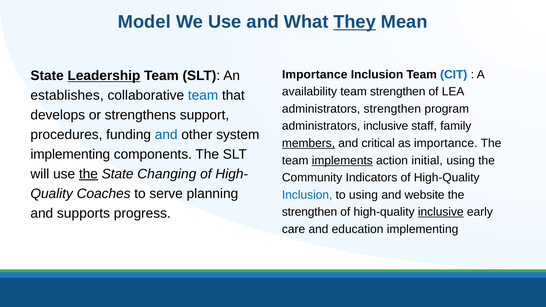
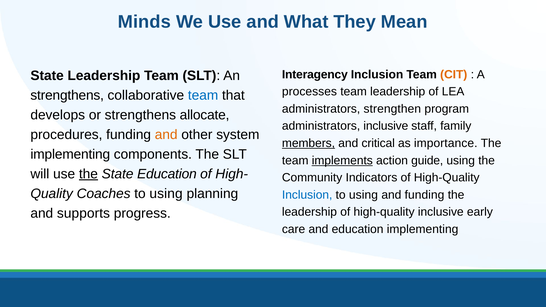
Model: Model -> Minds (144, 22)
They underline: present -> none (355, 22)
Importance: Importance -> Interagency (315, 75)
CIT colour: blue -> orange (454, 75)
Leadership underline: present -> none (104, 76)
availability: availability -> processes (309, 92)
team strengthen: strengthen -> leadership (398, 92)
establishes: establishes -> strengthens (67, 95)
support: support -> allocate (205, 115)
and colour: blue -> orange (166, 135)
initial: initial -> guide (427, 160)
State Changing: Changing -> Education (167, 174)
serve: serve -> using (166, 194)
and website: website -> funding (424, 195)
strengthen: strengthen -> leadership (309, 212)
inclusive underline: present -> none (441, 212)
